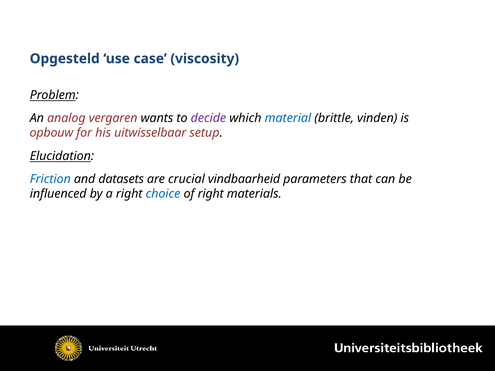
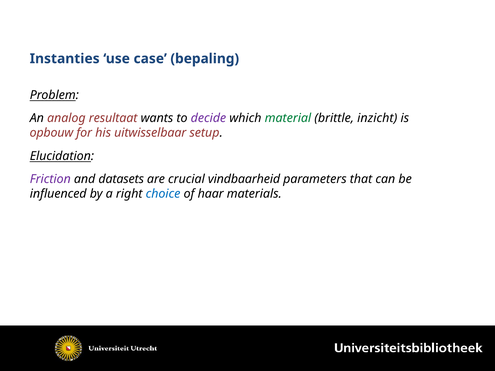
Opgesteld: Opgesteld -> Instanties (65, 59)
viscosity: viscosity -> bepaling (205, 59)
vergaren: vergaren -> resultaat (113, 118)
material colour: blue -> green (288, 118)
vinden: vinden -> inzicht (377, 118)
Friction colour: blue -> purple (50, 179)
of right: right -> haar (211, 194)
